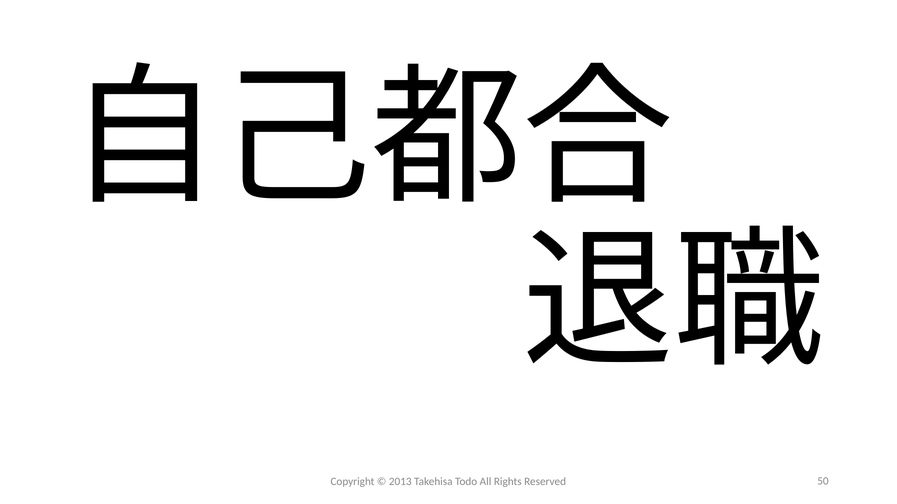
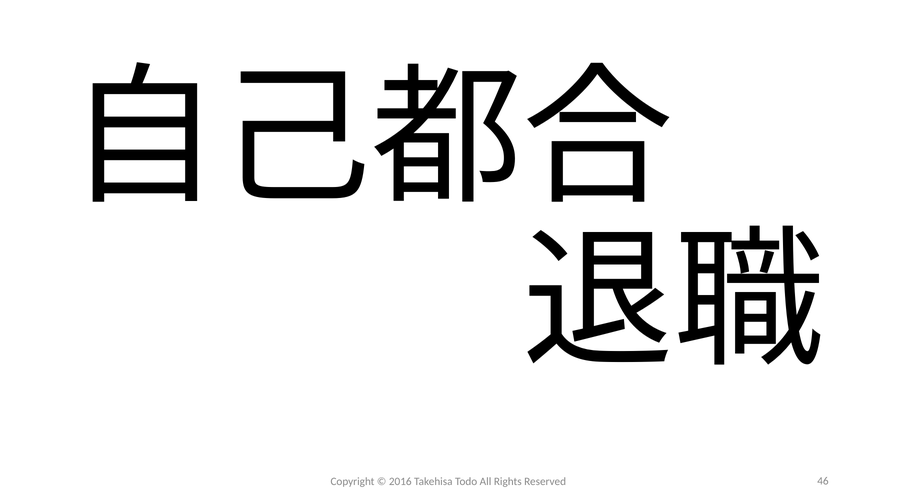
2013: 2013 -> 2016 (400, 482)
50: 50 -> 46 (823, 482)
